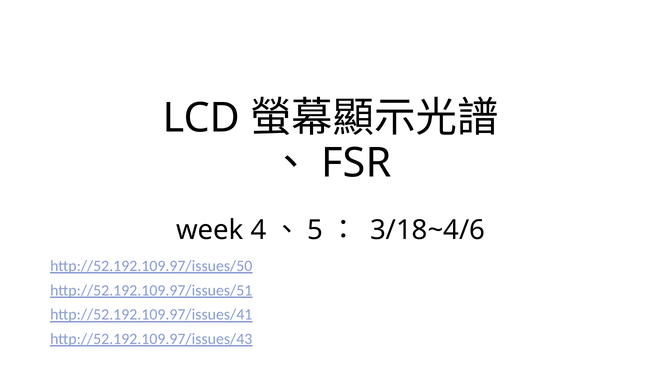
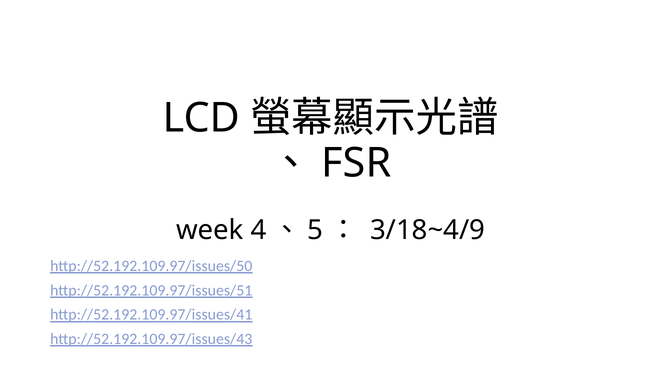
3/18~4/6: 3/18~4/6 -> 3/18~4/9 (428, 230)
